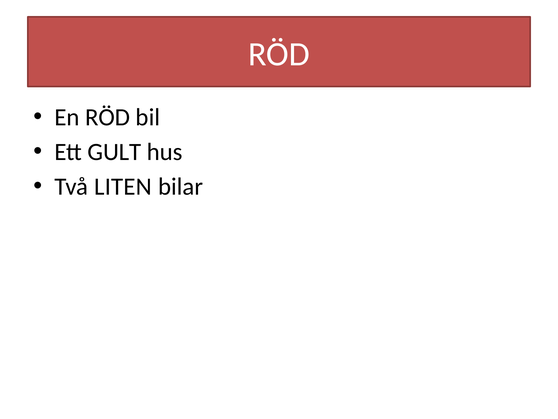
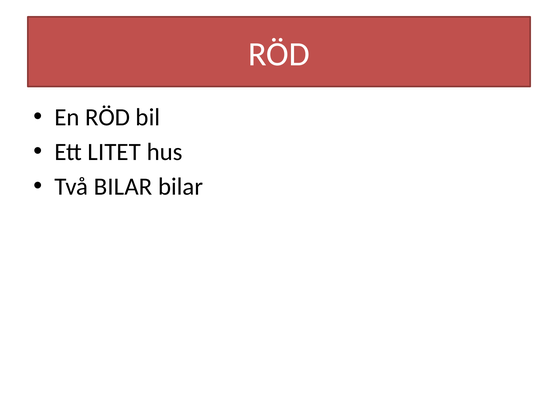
GULT: GULT -> LITET (114, 152)
Två LITEN: LITEN -> BILAR (123, 187)
